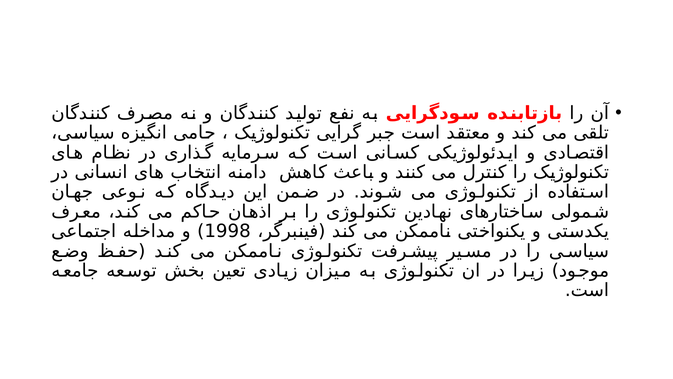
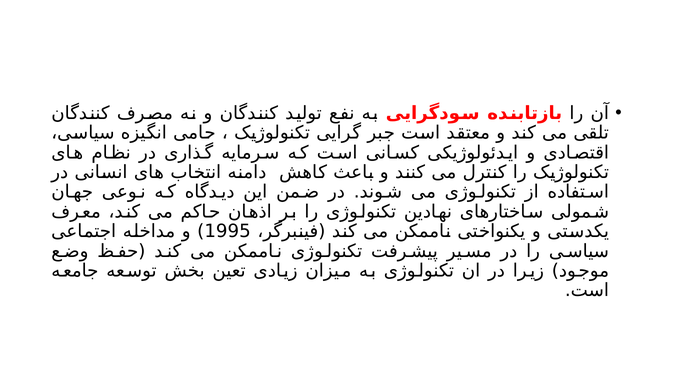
1998: 1998 -> 1995 (228, 231)
